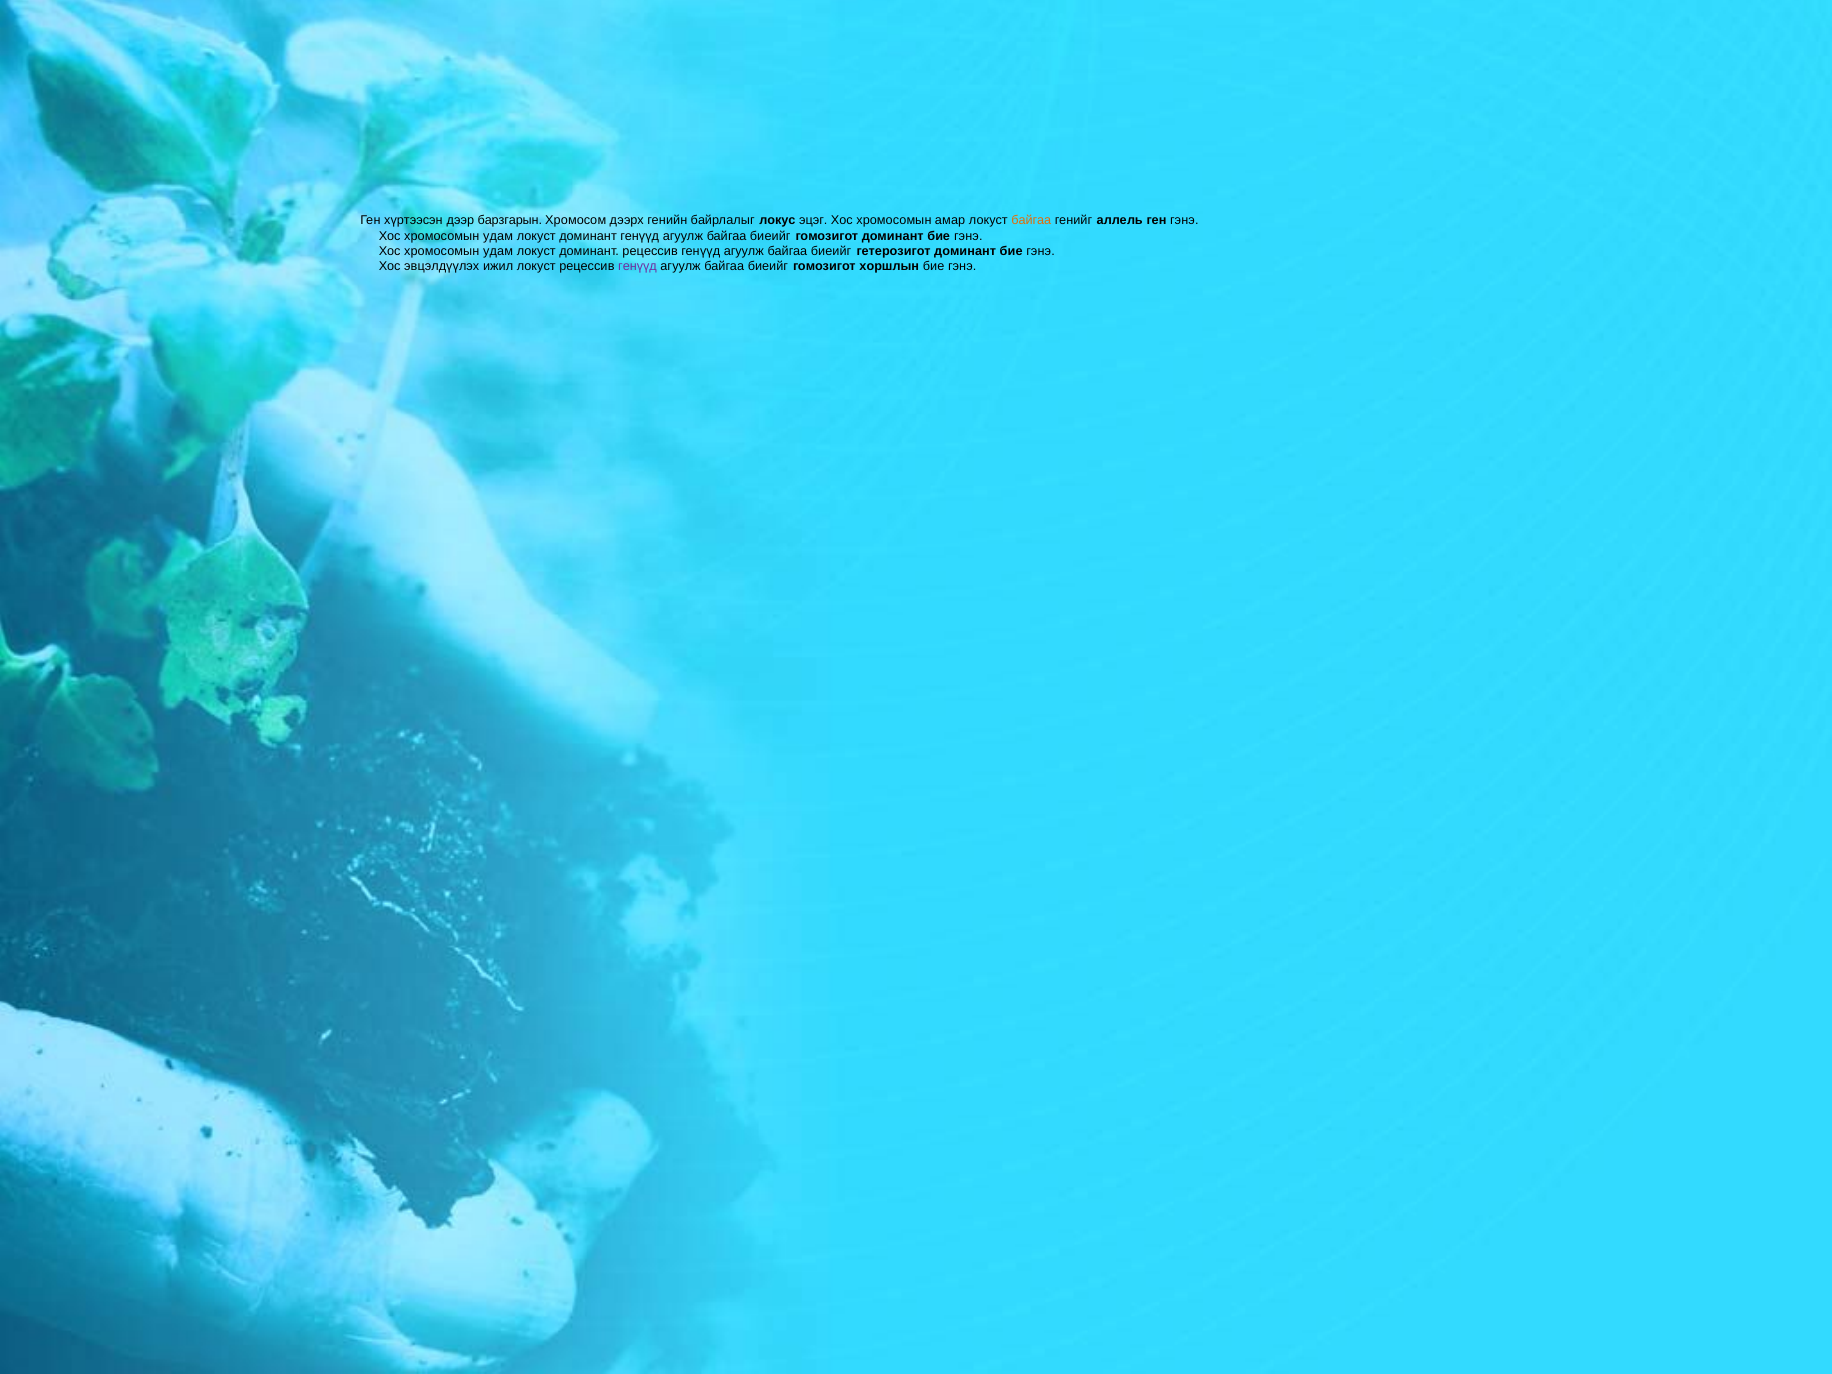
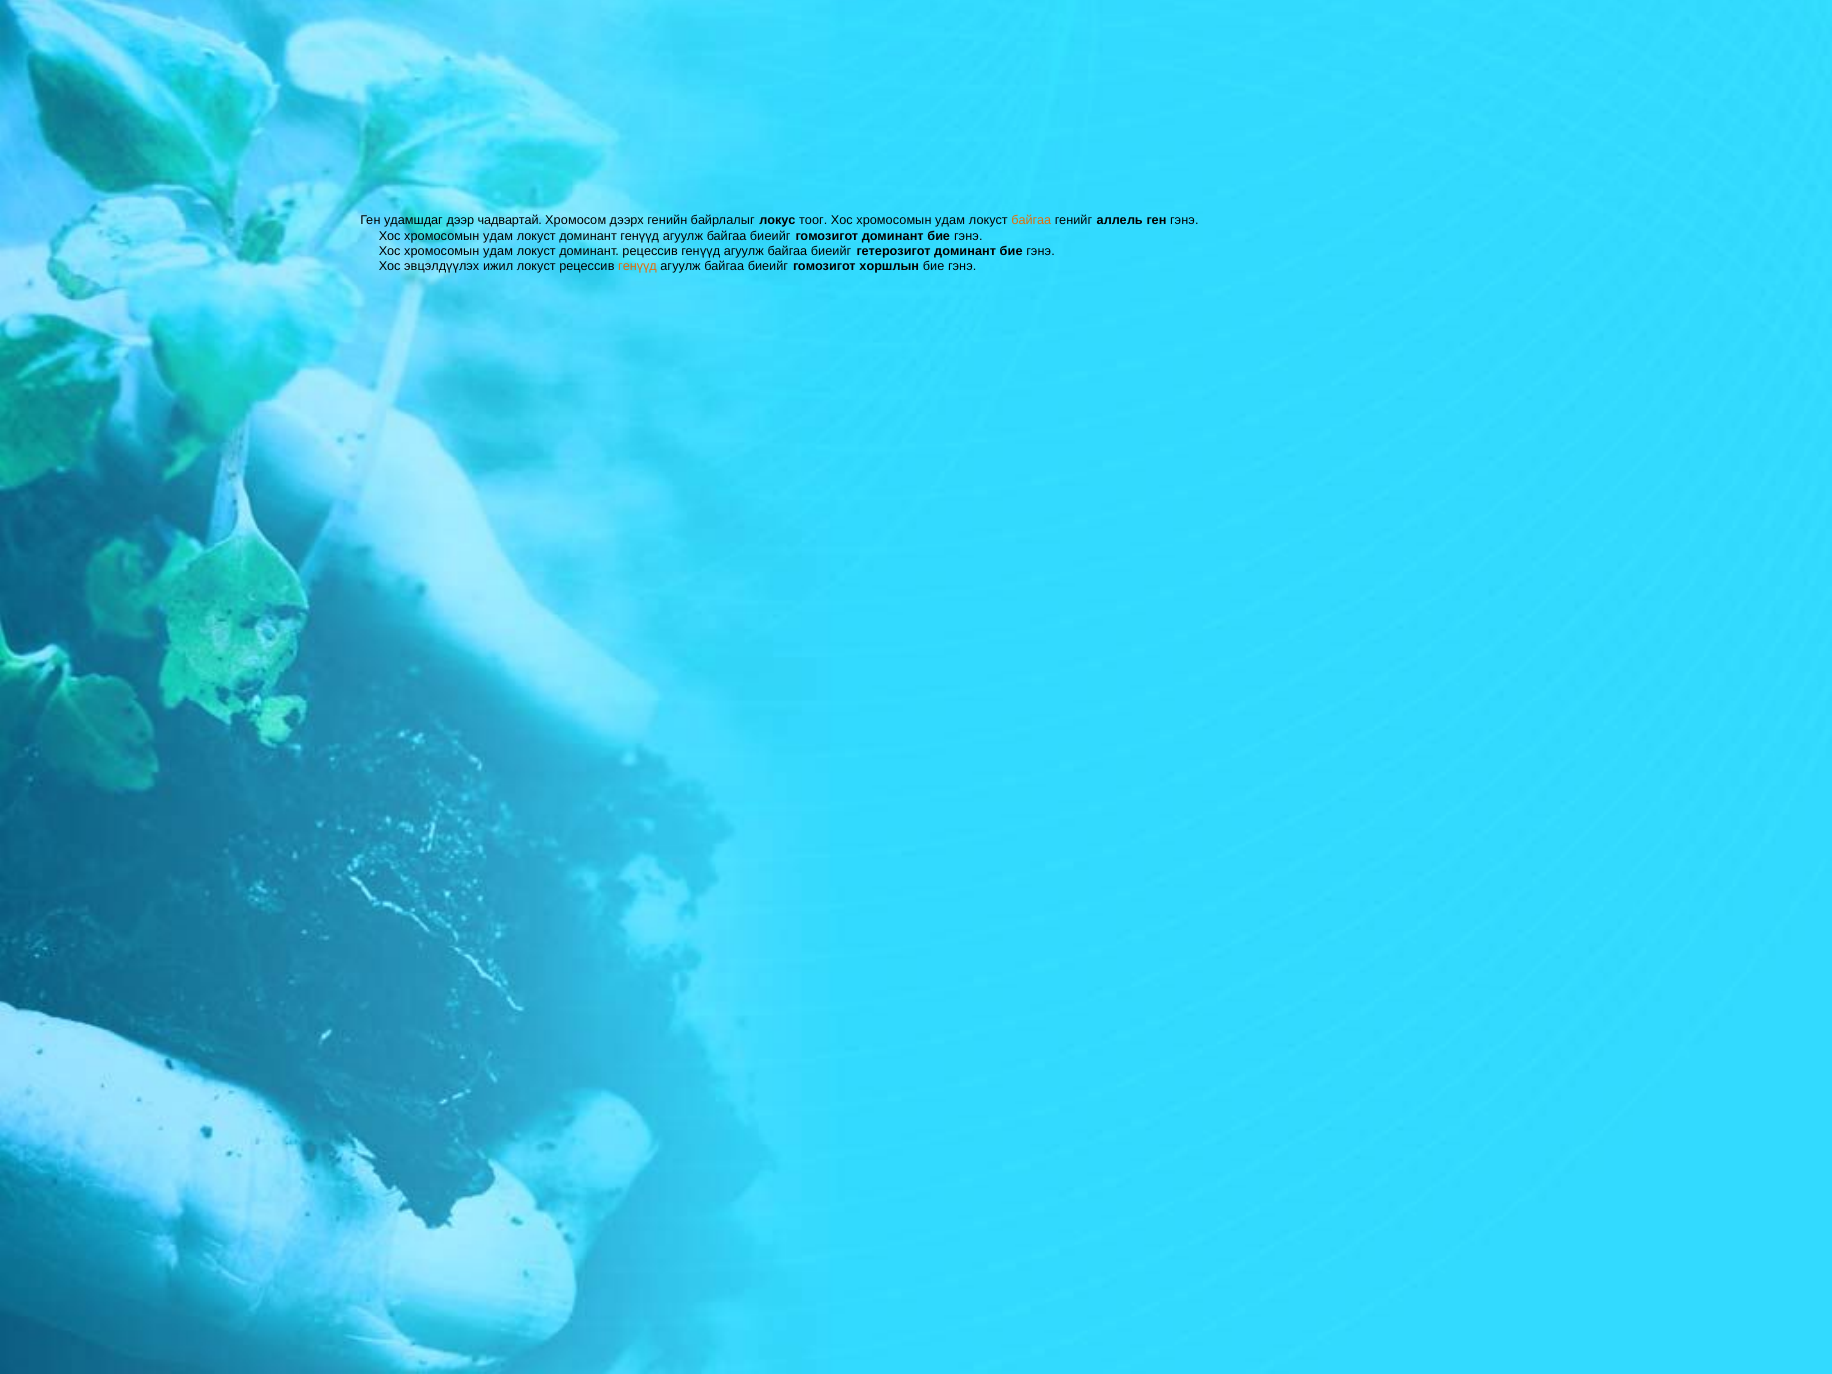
хүртээсэн: хүртээсэн -> удамшдаг (413, 221)
барзгарын: барзгарын -> чадвартай (510, 221)
эцэг: эцэг -> тоог (813, 221)
амар: амар -> удам (950, 221)
генүүд colour: purple -> orange (638, 266)
